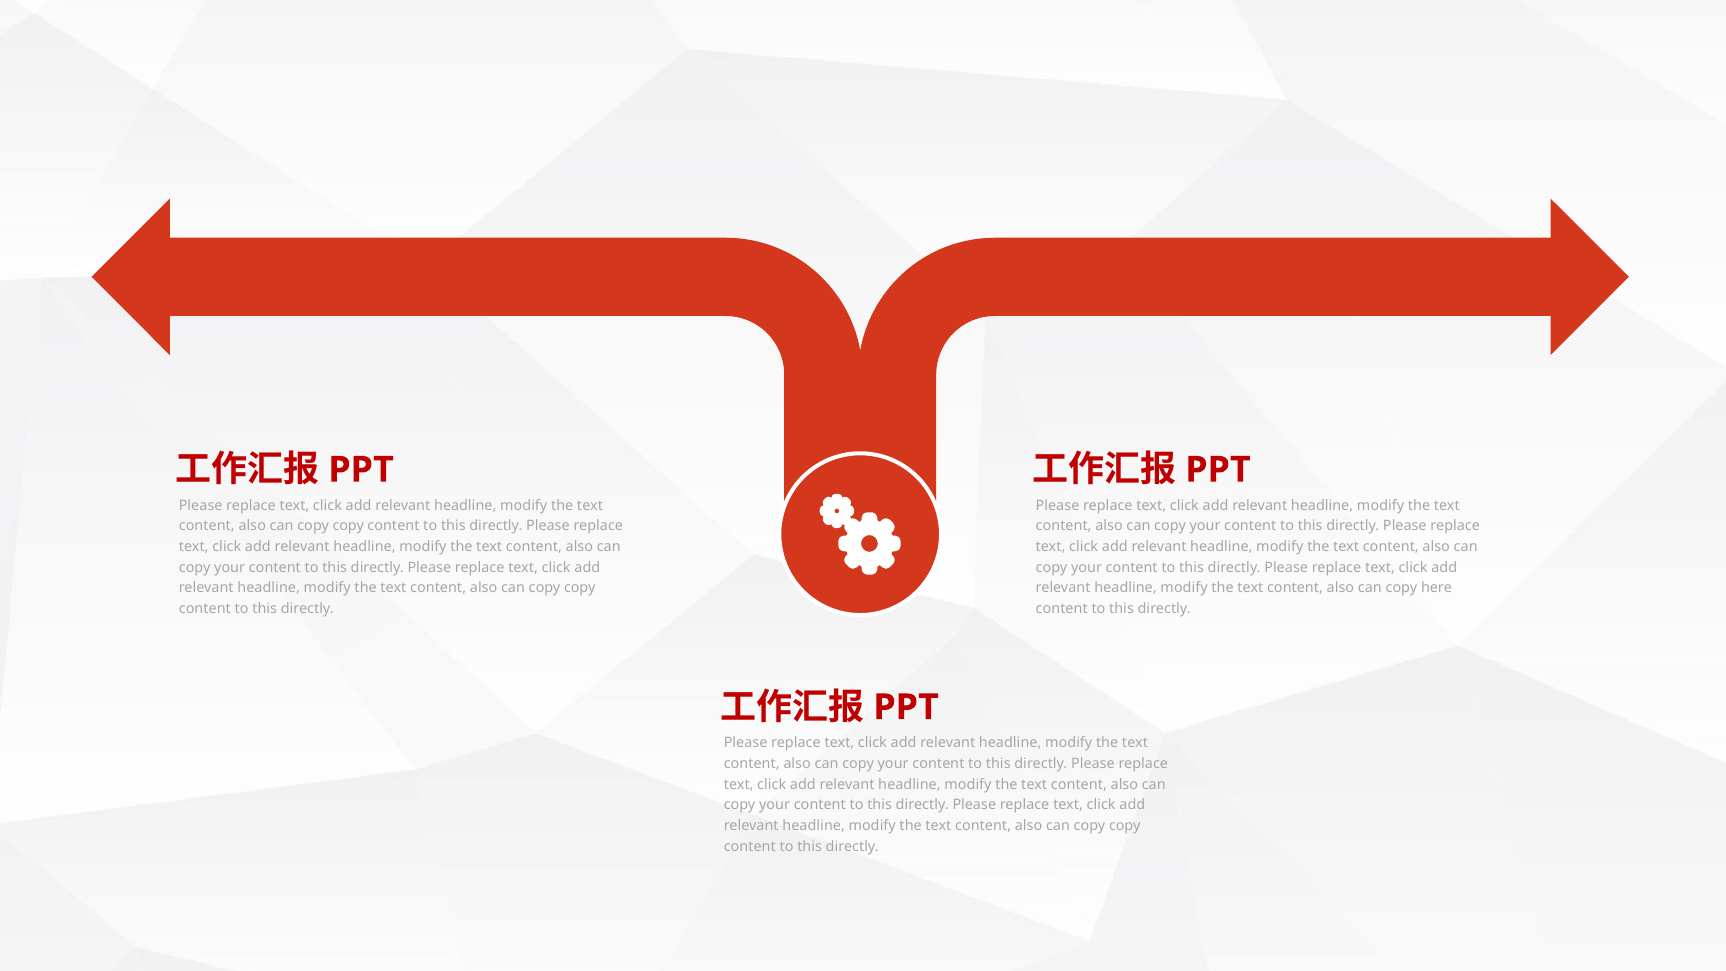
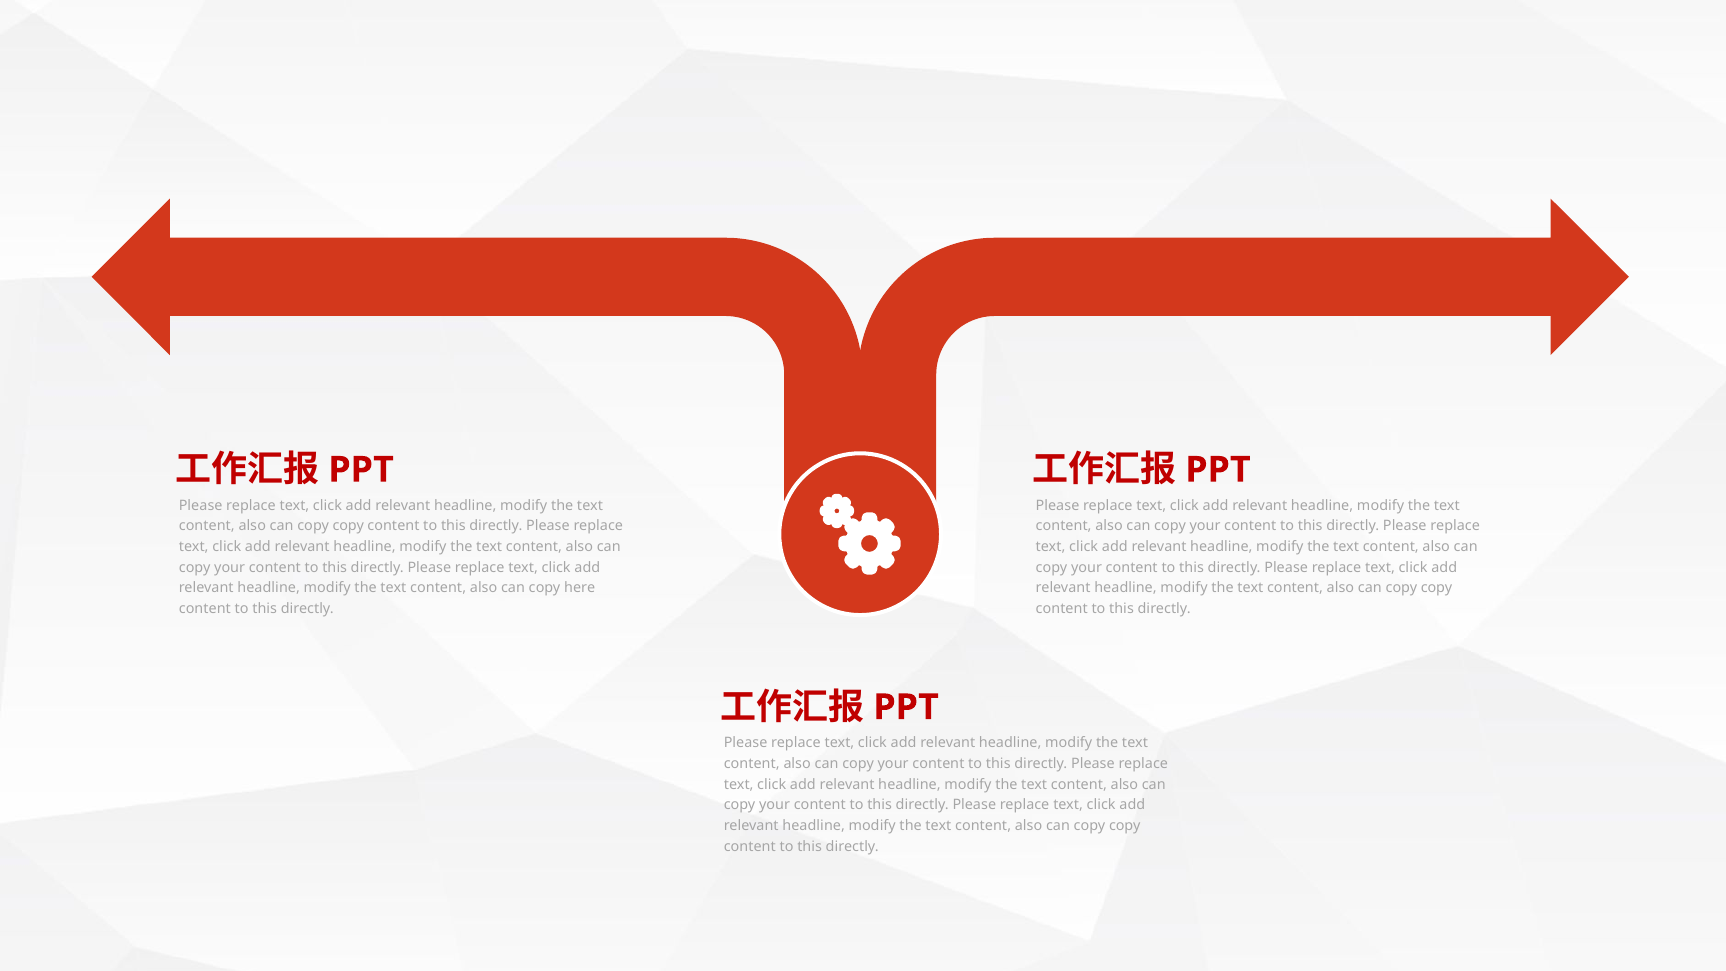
copy: copy -> here (580, 588)
here: here -> copy (1437, 588)
